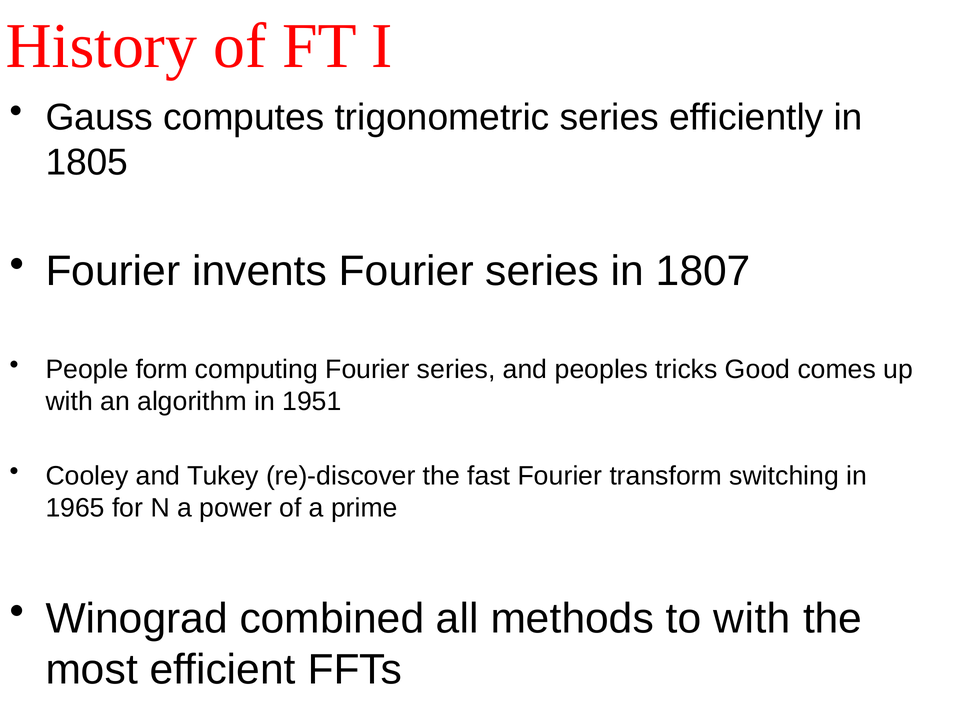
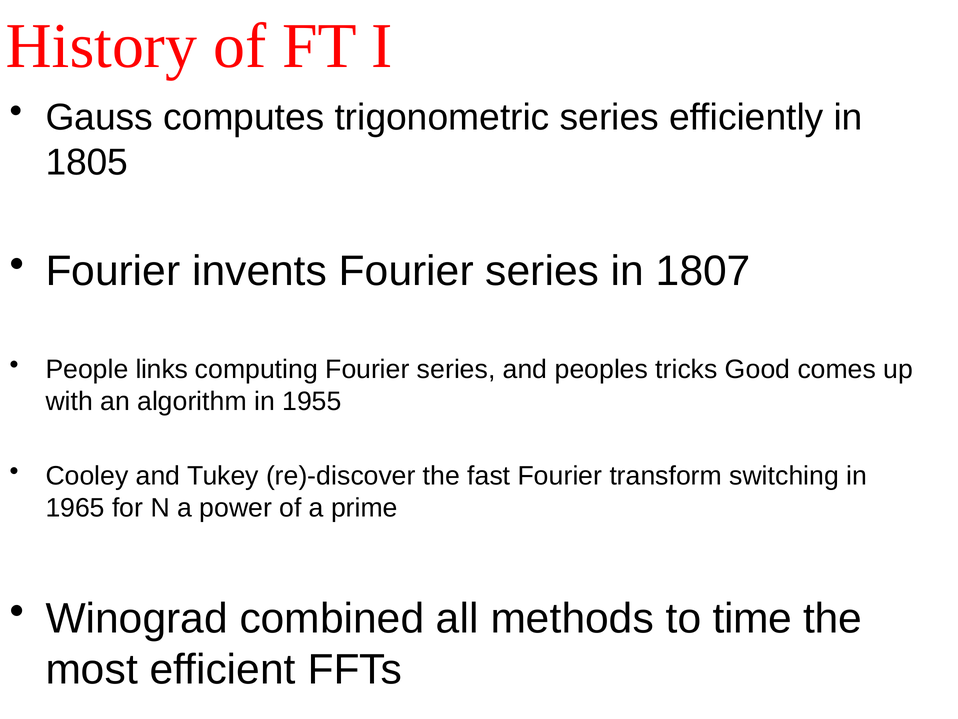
form: form -> links (162, 369)
1951: 1951 -> 1955 (312, 401)
to with: with -> time (752, 618)
